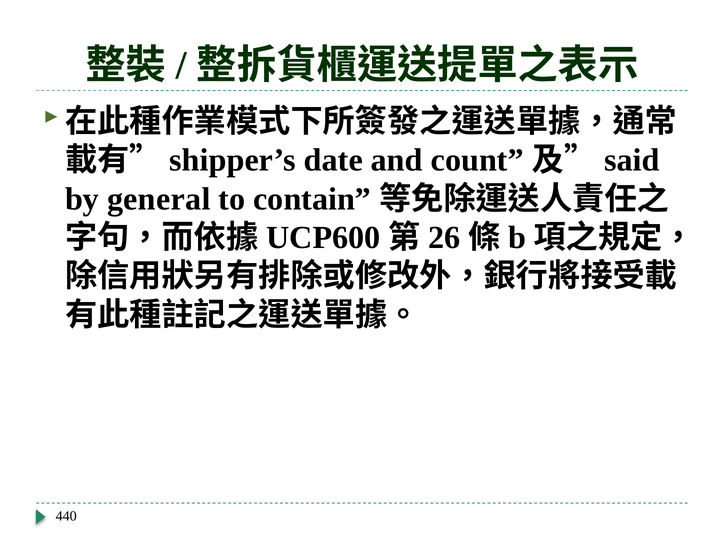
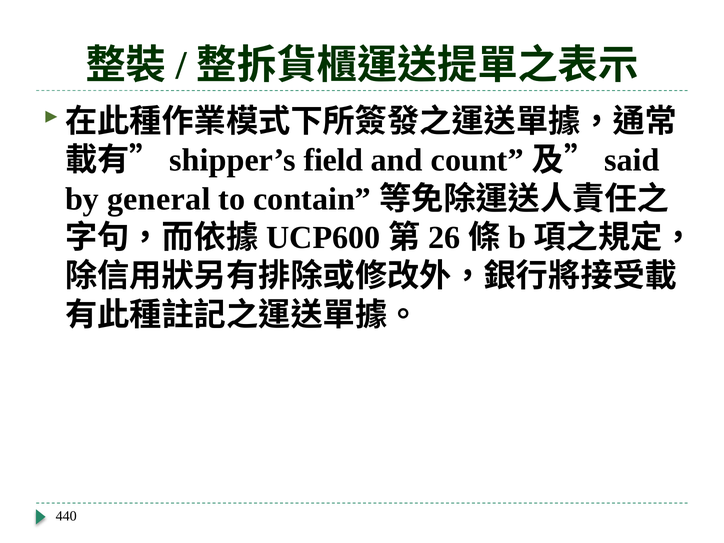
date: date -> field (333, 160)
